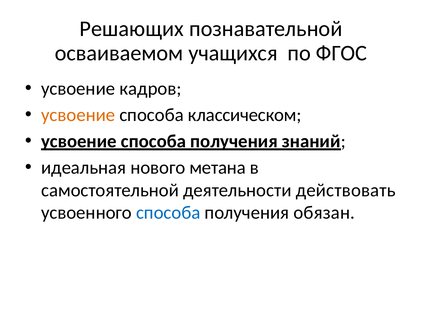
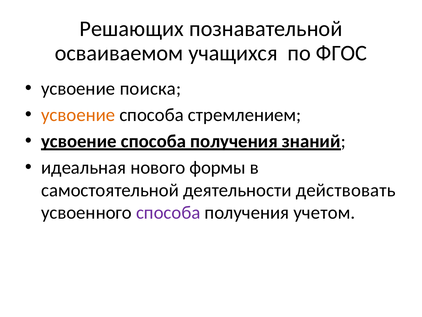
кадров: кадров -> поиска (150, 89)
классическом: классическом -> стремлением (245, 115)
метана: метана -> формы (218, 167)
способа colour: blue -> purple (168, 212)
обязан: обязан -> учетом (324, 212)
